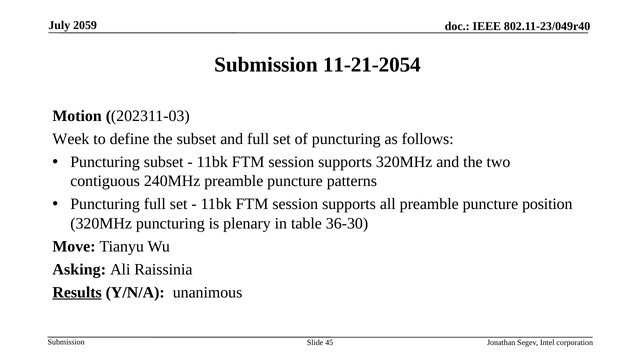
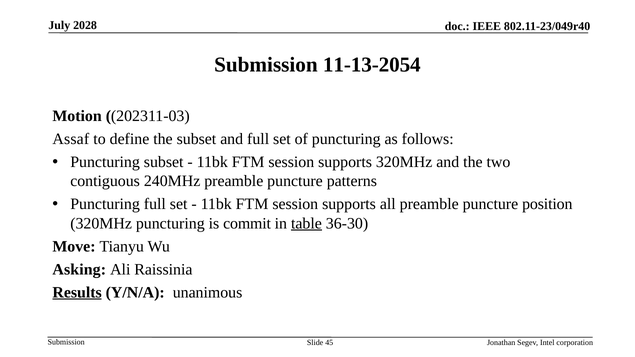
2059: 2059 -> 2028 (85, 25)
11-21-2054: 11-21-2054 -> 11-13-2054 (372, 65)
Week: Week -> Assaf (71, 139)
plenary: plenary -> commit (247, 223)
table underline: none -> present (306, 223)
